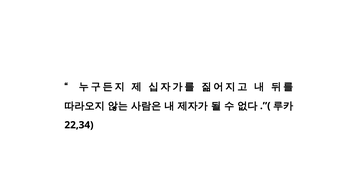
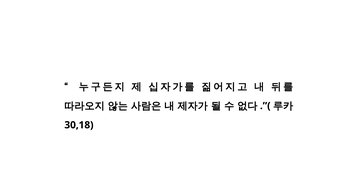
22,34: 22,34 -> 30,18 (79, 125)
